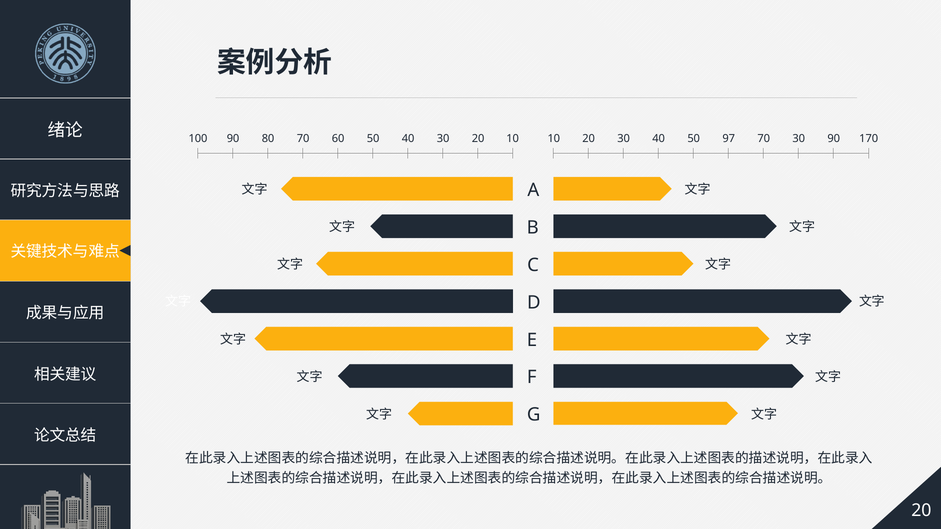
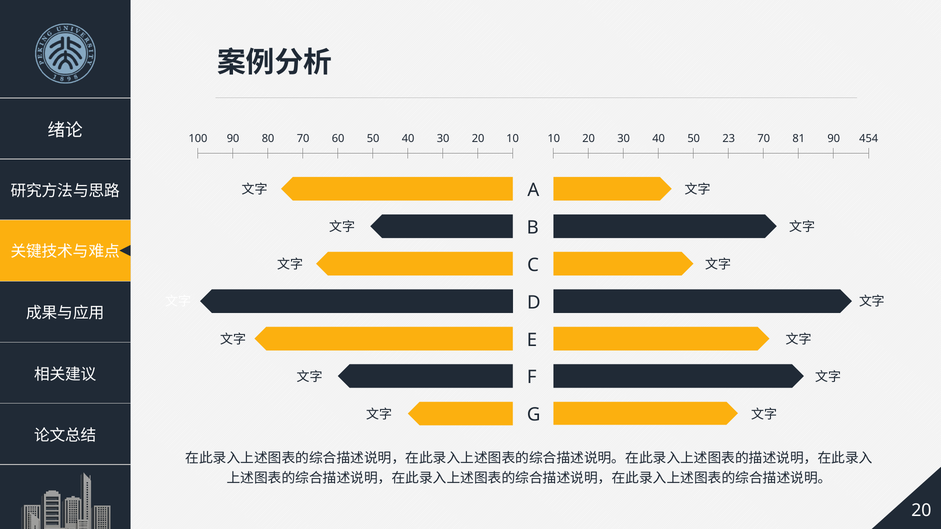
97: 97 -> 23 (729, 139)
70 30: 30 -> 81 (799, 139)
170: 170 -> 454 (869, 139)
